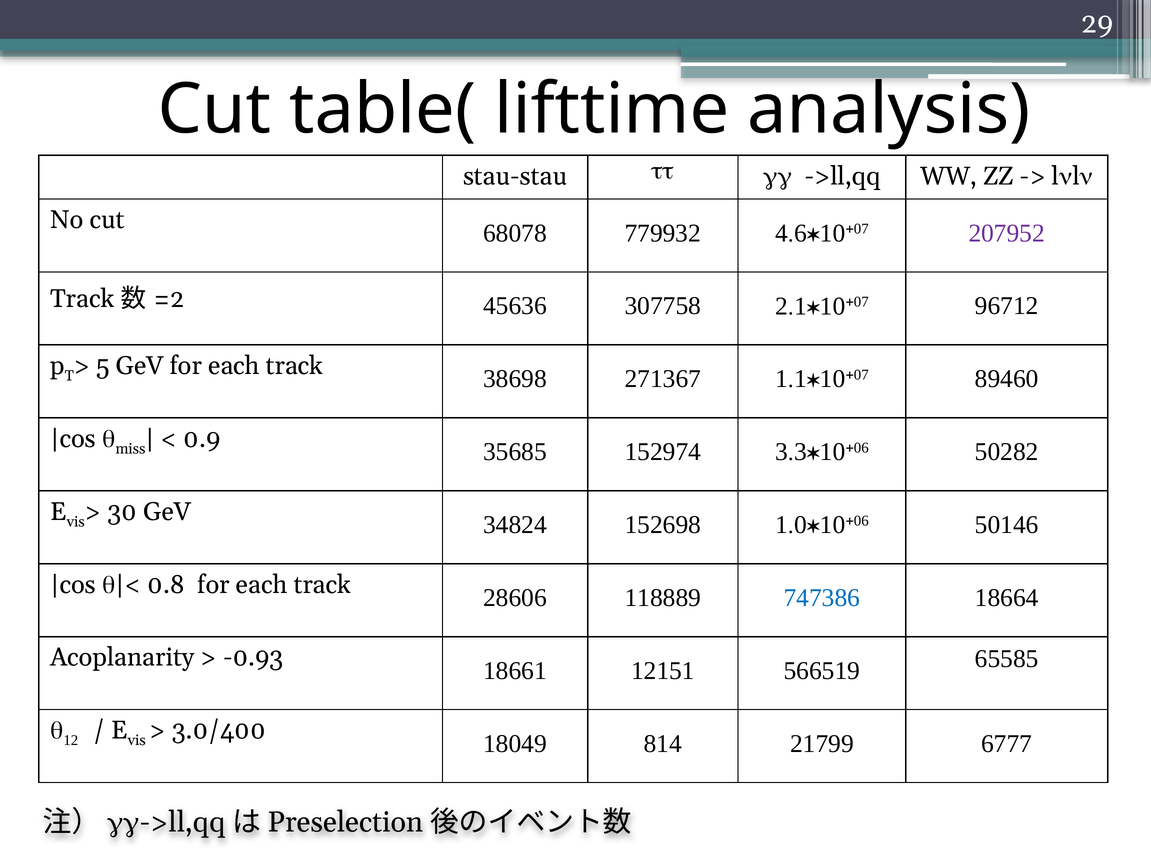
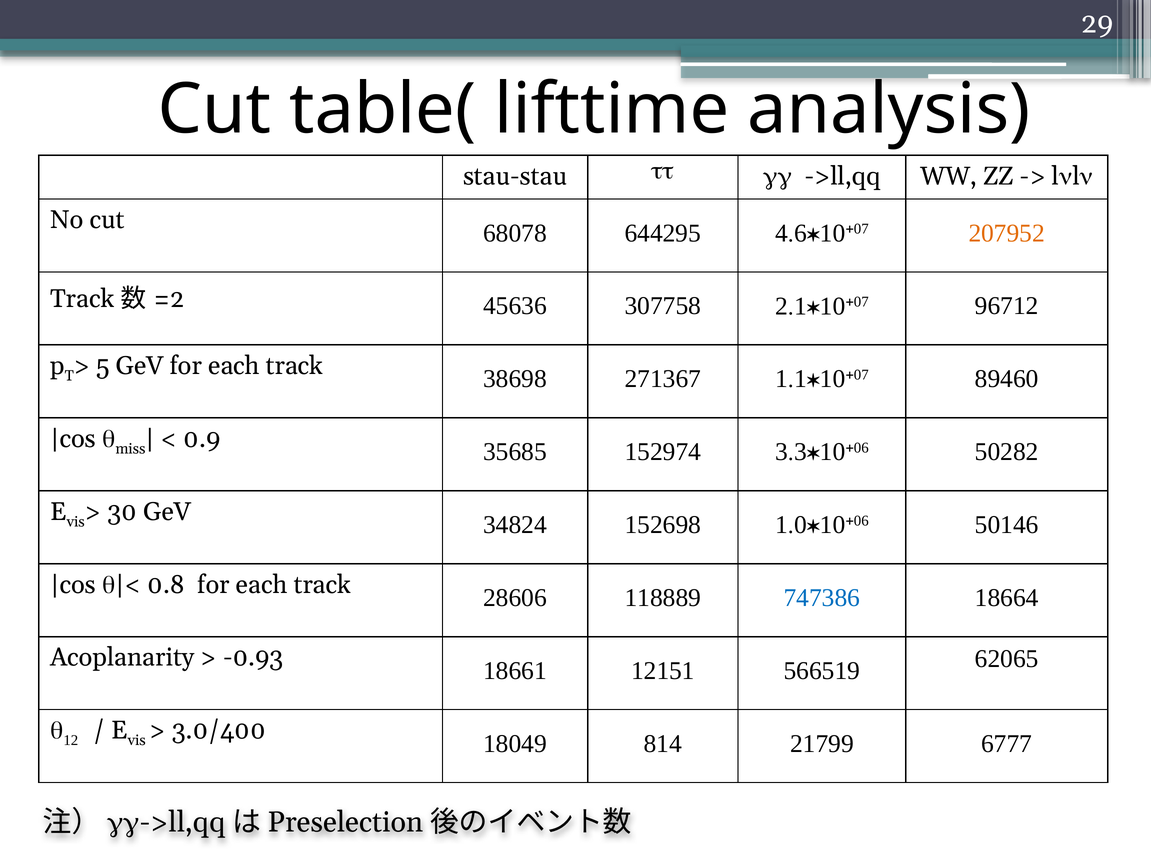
779932: 779932 -> 644295 (663, 233)
207952 colour: purple -> orange (1007, 233)
65585: 65585 -> 62065 (1007, 658)
